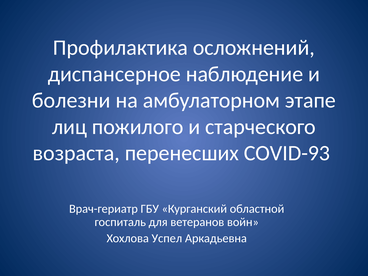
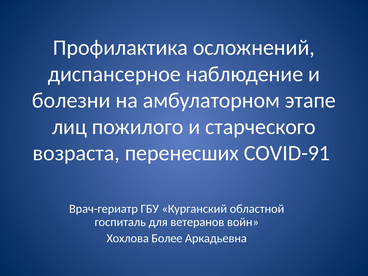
COVID-93: COVID-93 -> COVID-91 (287, 153)
Успел: Успел -> Более (167, 238)
